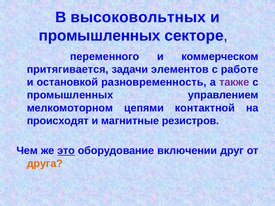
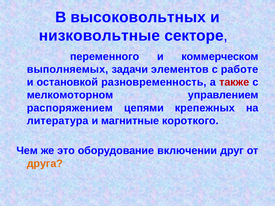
промышленных: промышленных -> низковольтные (99, 36)
притягивается: притягивается -> выполняемых (68, 70)
также colour: purple -> red (234, 82)
промышленных: промышленных -> мелкомоторном (70, 95)
мелкомоторном: мелкомоторном -> распоряжением (70, 108)
контактной: контактной -> крепежных (205, 108)
происходят: происходят -> литература (58, 121)
резистров: резистров -> короткого (190, 121)
это underline: present -> none (66, 151)
